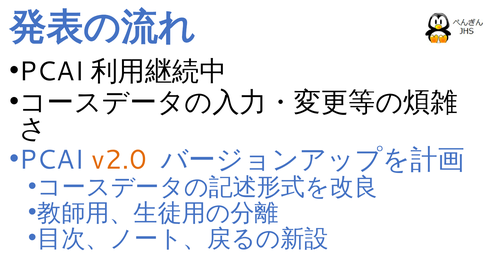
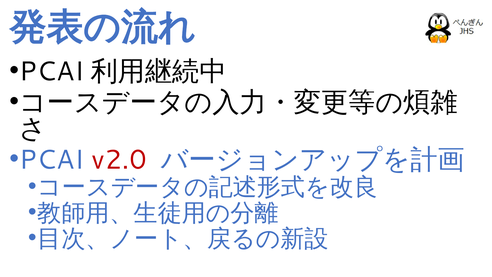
v2.0 colour: orange -> red (119, 160)
